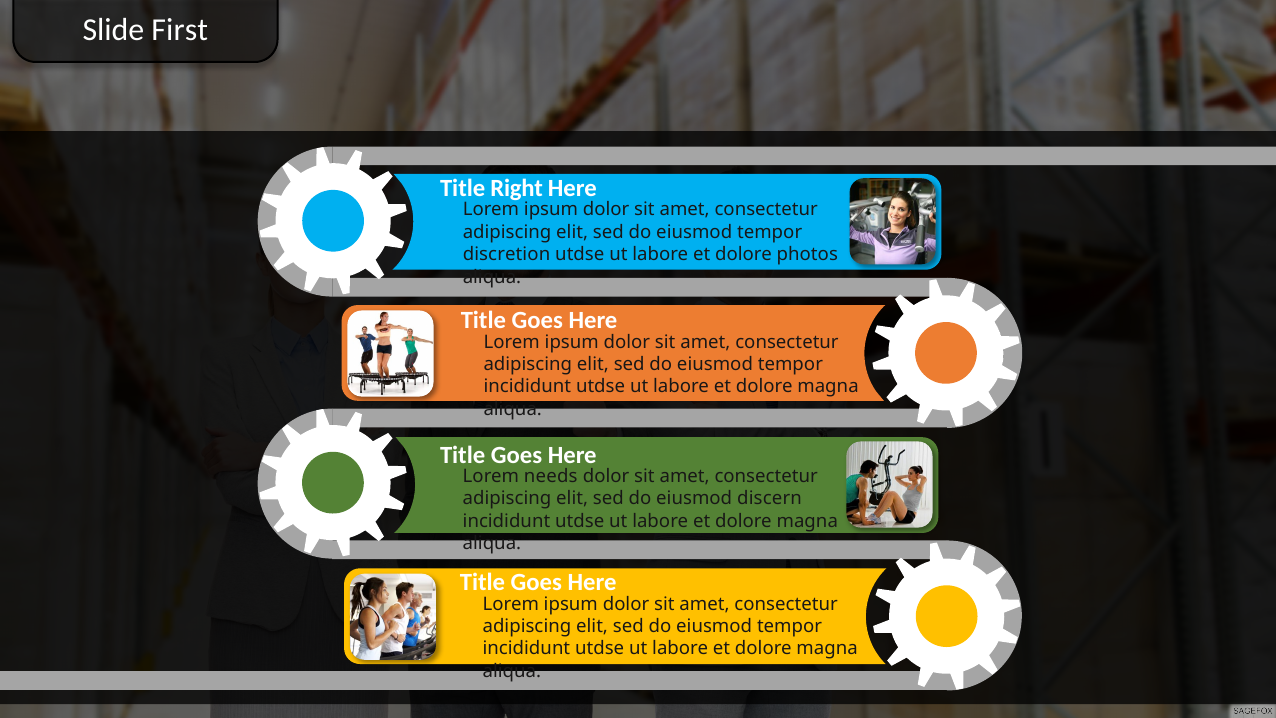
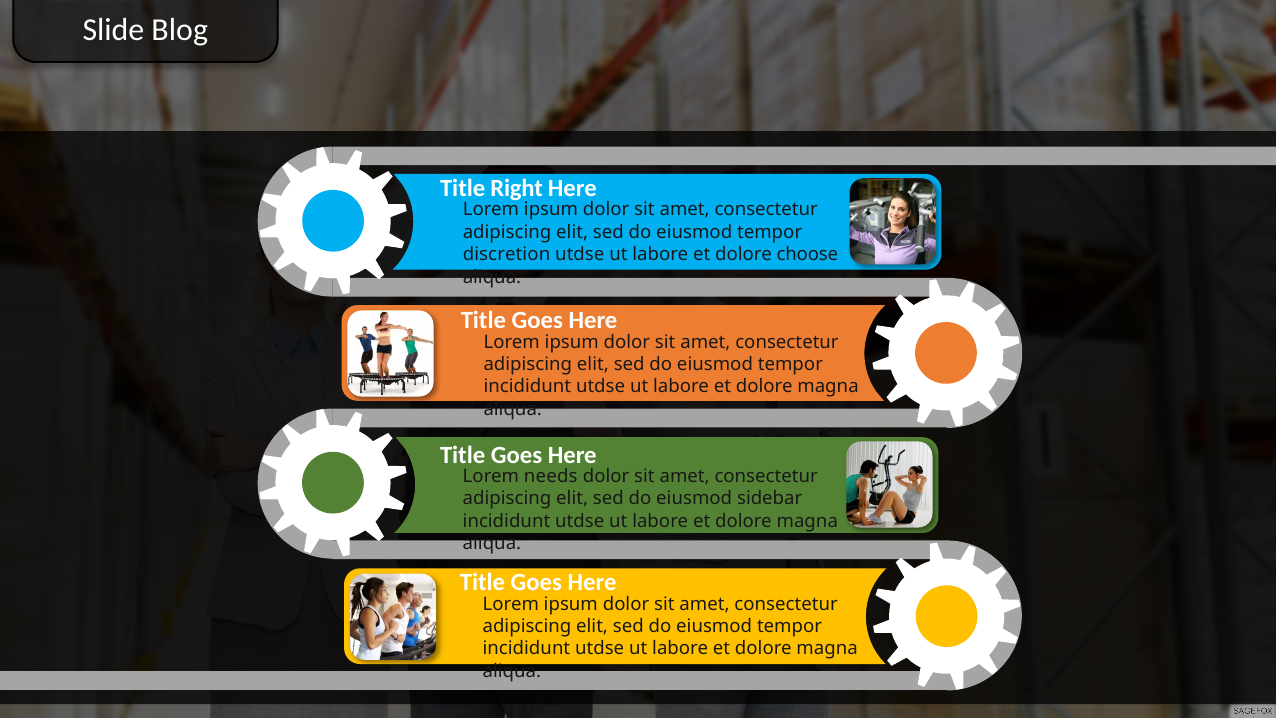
First: First -> Blog (180, 30)
photos: photos -> choose (807, 254)
discern: discern -> sidebar (770, 499)
